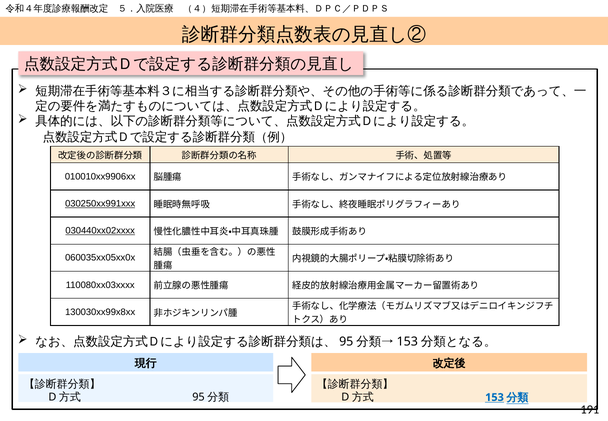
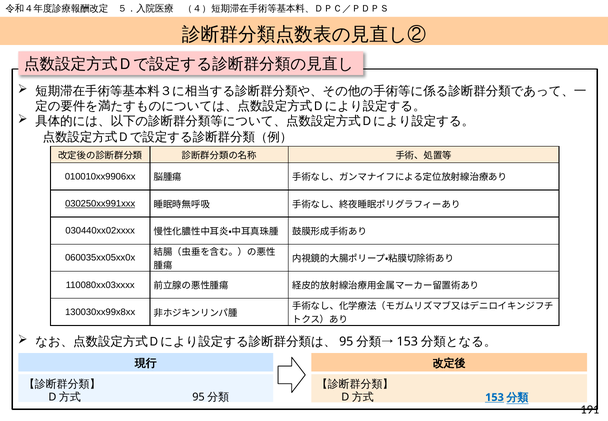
030440xx02xxxx underline: present -> none (100, 231)
